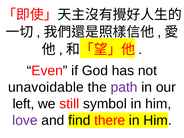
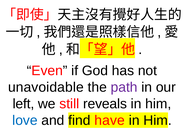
symbol: symbol -> reveals (105, 104)
love colour: purple -> blue (25, 120)
there: there -> have (110, 120)
